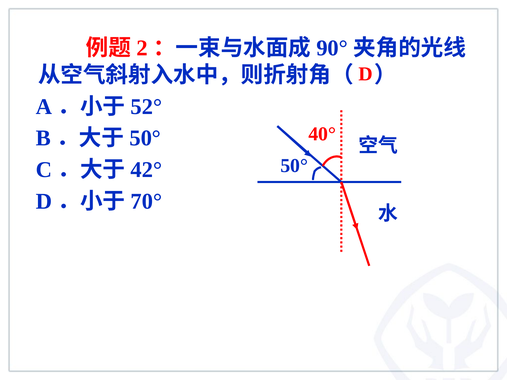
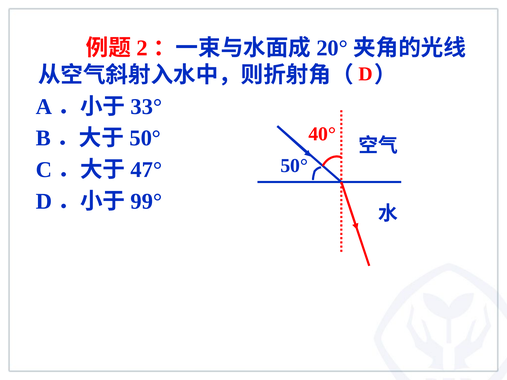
90°: 90° -> 20° (332, 48)
52°: 52° -> 33° (146, 107)
42°: 42° -> 47° (146, 170)
70°: 70° -> 99° (146, 201)
